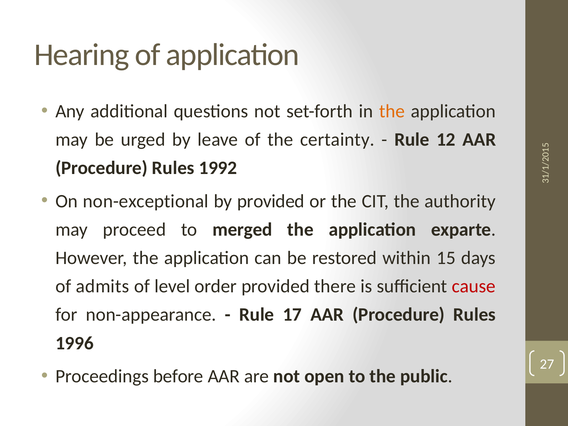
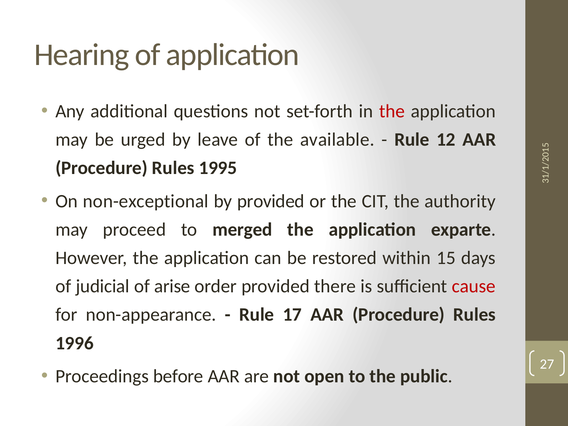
the colour: orange -> red (392, 111)
certainty: certainty -> available (337, 140)
1992: 1992 -> 1995 (218, 168)
admits: admits -> judicial (103, 286)
level: level -> arise (172, 286)
